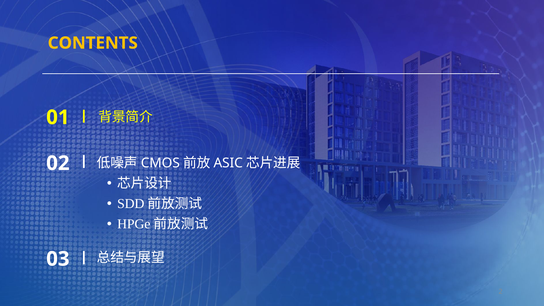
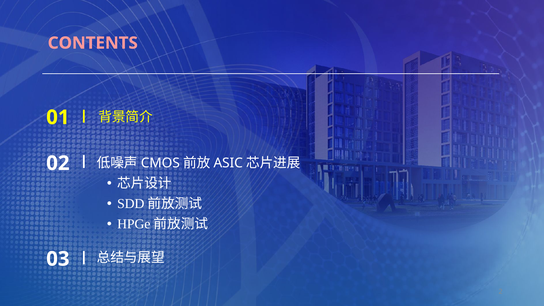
CONTENTS colour: yellow -> pink (93, 43)
